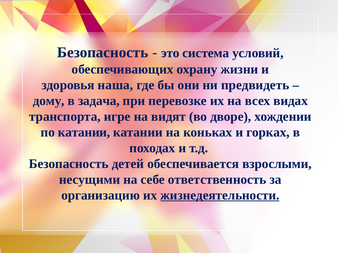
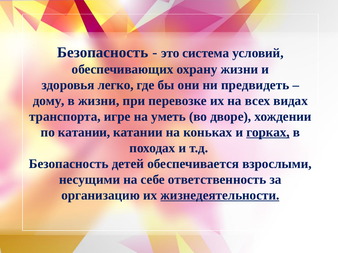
наша: наша -> легко (116, 85)
в задача: задача -> жизни (99, 101)
видят: видят -> уметь (169, 117)
горках underline: none -> present (268, 132)
